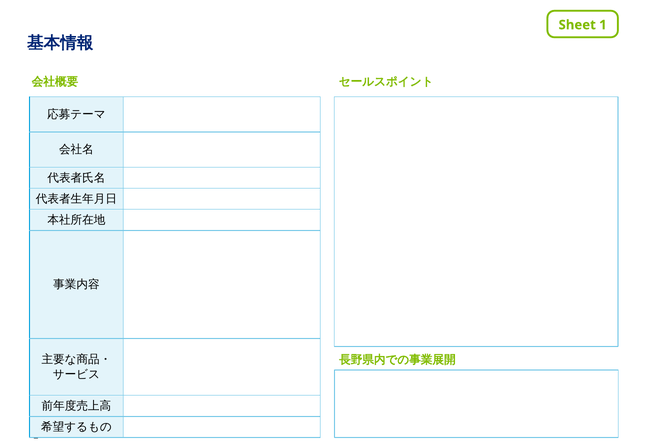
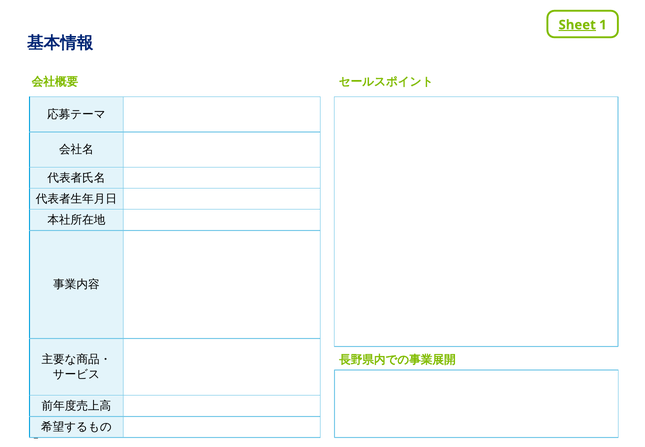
Sheet underline: none -> present (577, 25)
